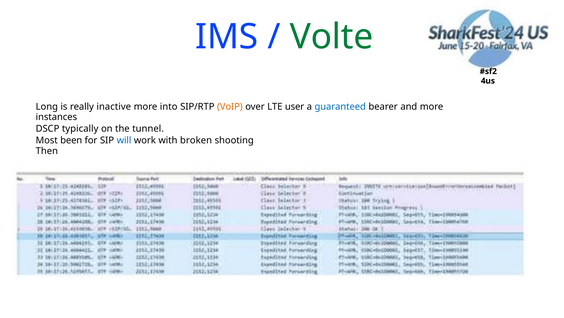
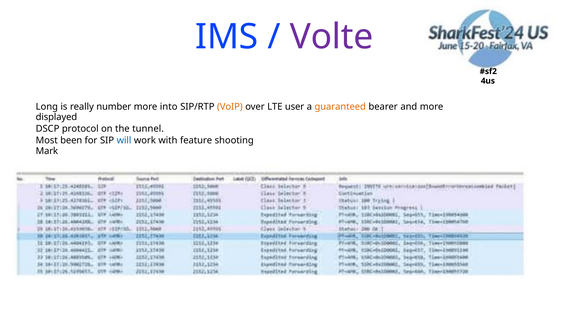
Volte colour: green -> purple (332, 37)
inactive: inactive -> number (114, 106)
guaranteed colour: blue -> orange (340, 106)
instances: instances -> displayed (56, 117)
typically: typically -> protocol (80, 129)
broken: broken -> feature (196, 140)
Then: Then -> Mark (47, 151)
